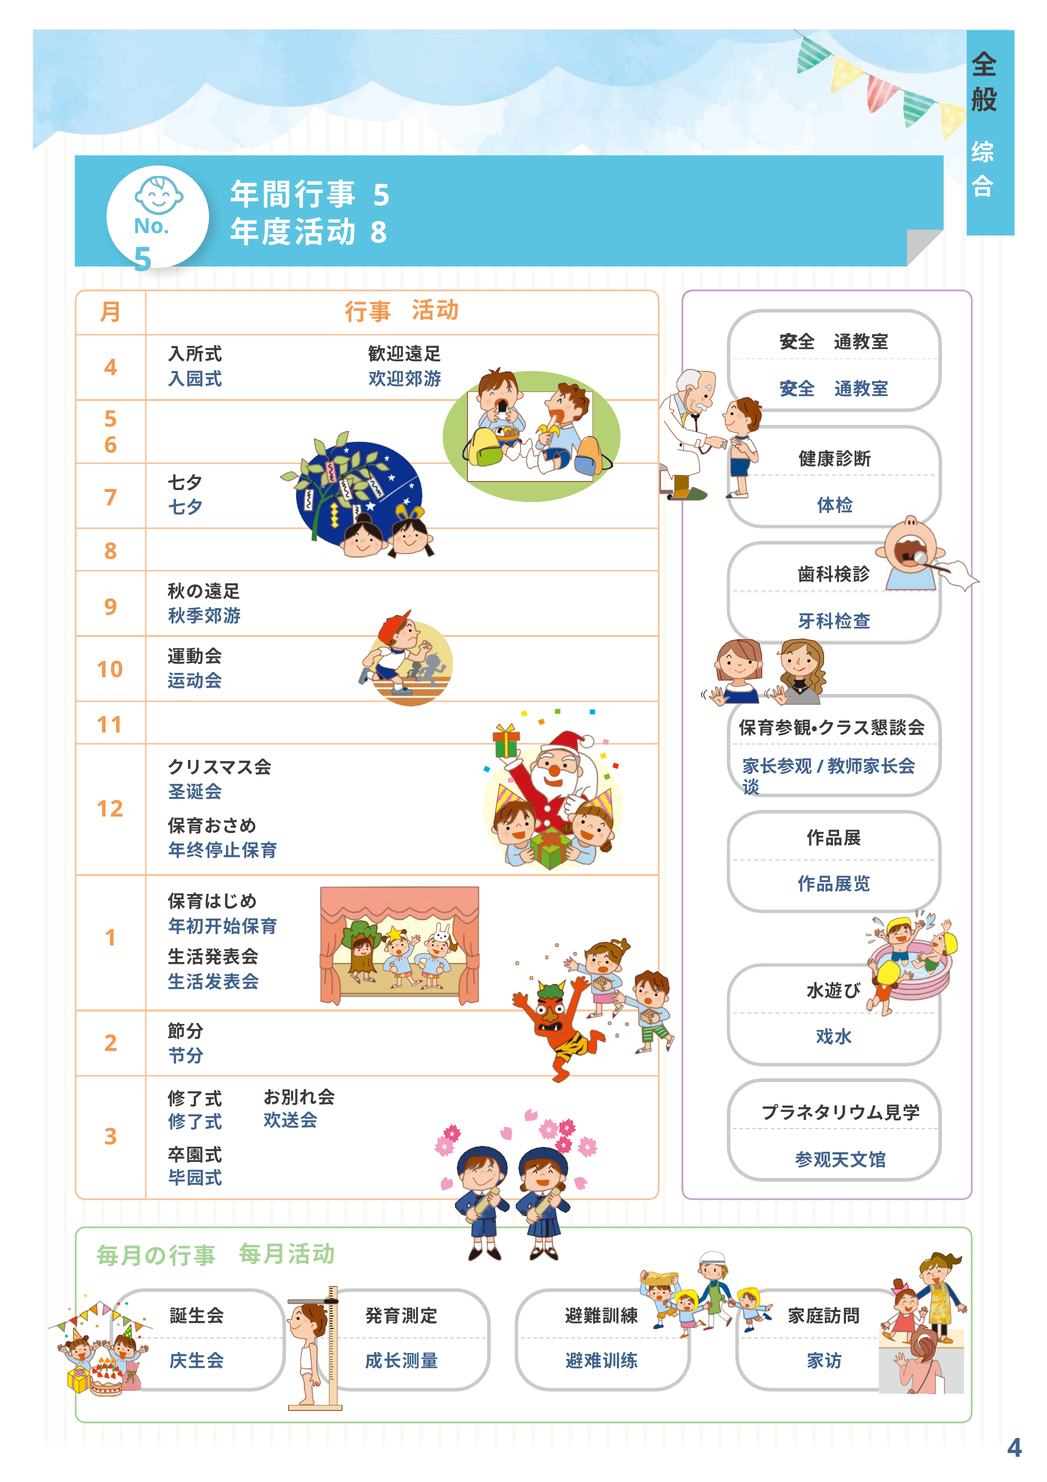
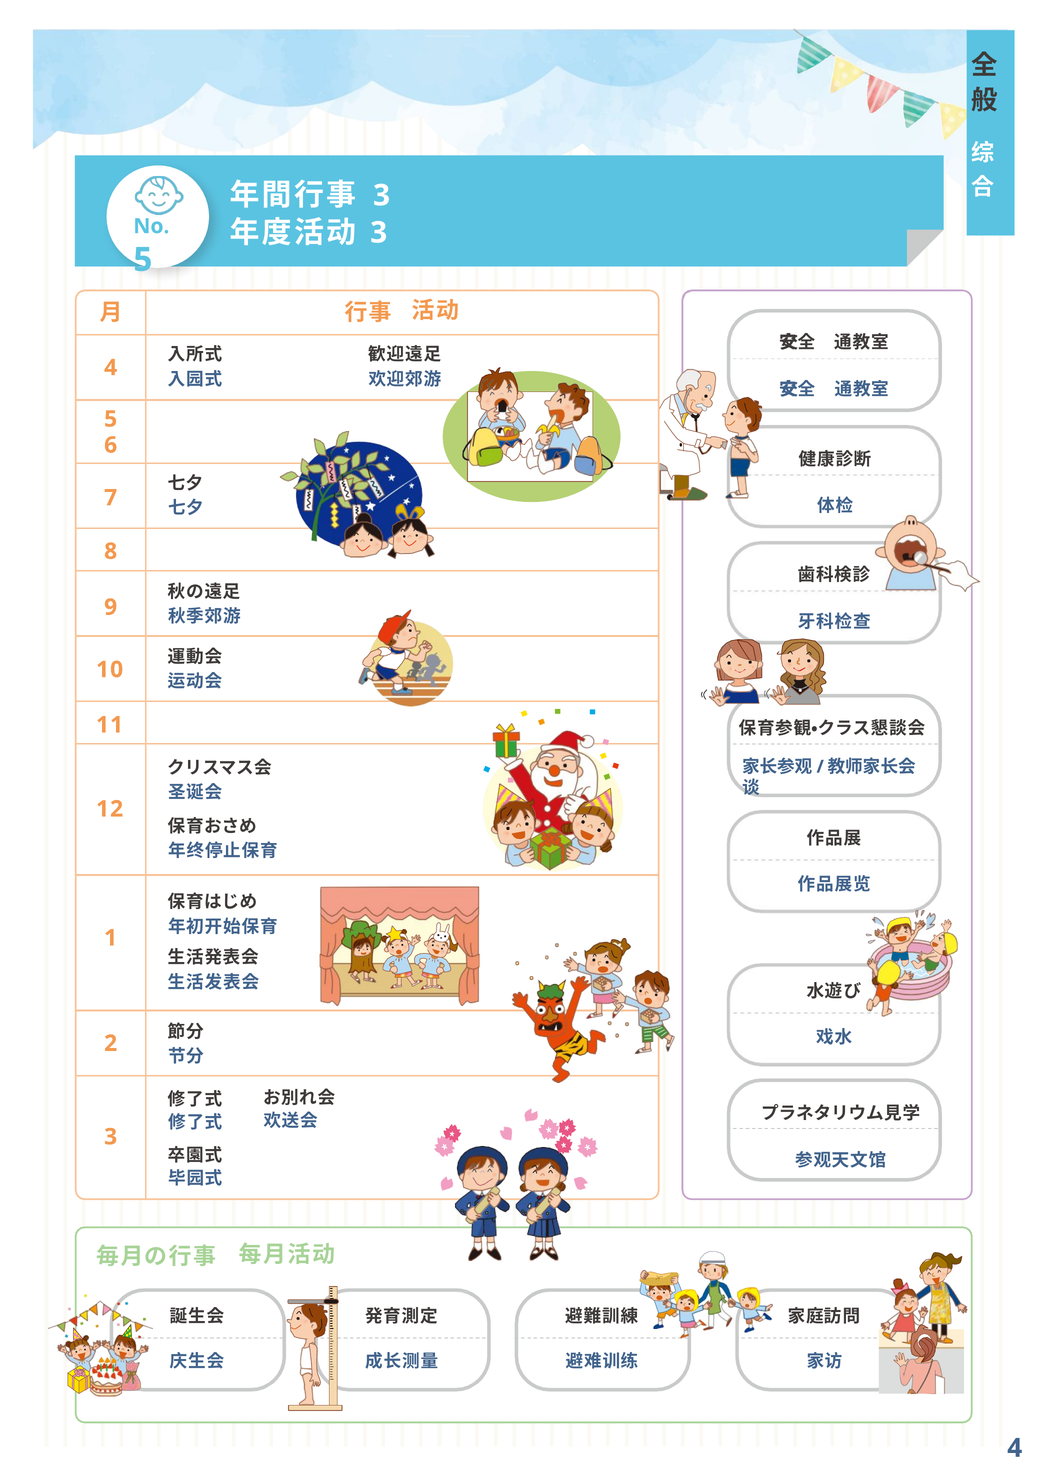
5: 5 -> 3 (382, 195)
8: 8 -> 3 (379, 233)
